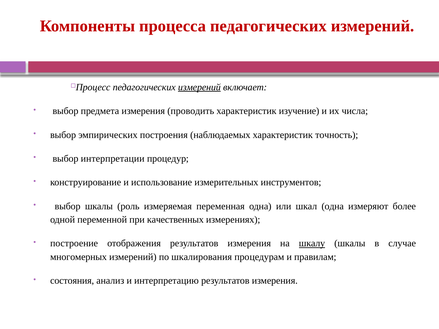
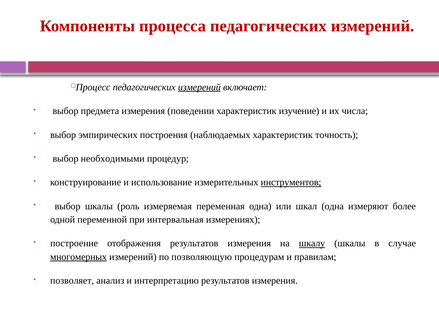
проводить: проводить -> поведении (191, 111)
интерпретации: интерпретации -> необходимыми (113, 159)
инструментов underline: none -> present (291, 183)
качественных: качественных -> интервальная (175, 220)
многомерных underline: none -> present (79, 257)
шкалирования: шкалирования -> позволяющую (202, 257)
состояния: состояния -> позволяет (72, 281)
